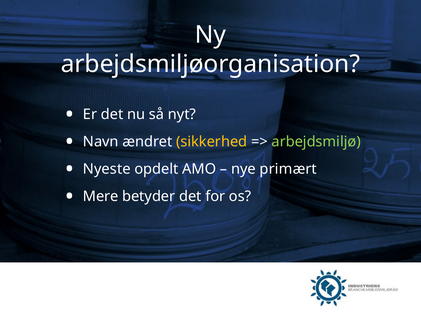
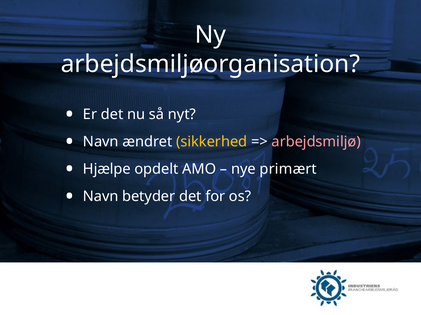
arbejdsmiljø colour: light green -> pink (316, 142)
Nyeste: Nyeste -> Hjælpe (107, 169)
Mere: Mere -> Navn (101, 197)
